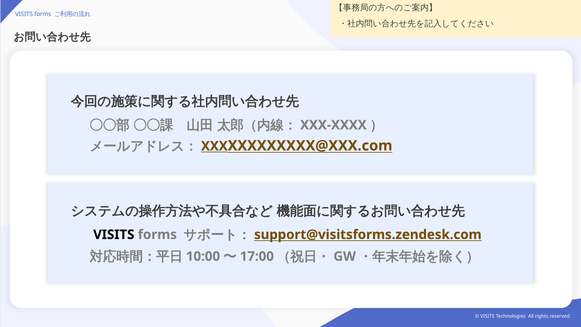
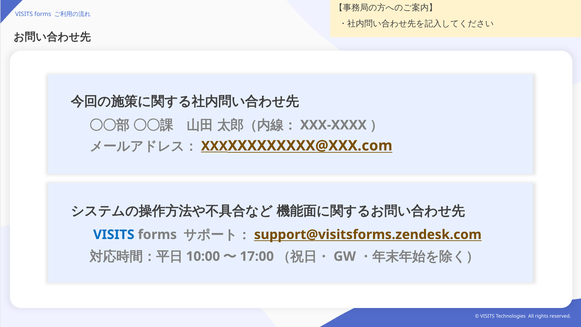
VISITS colour: black -> blue (114, 234)
